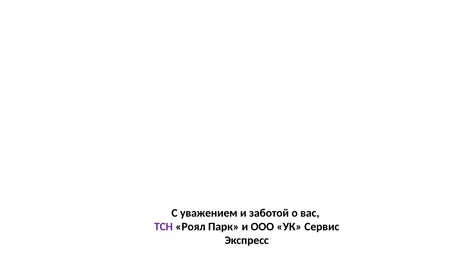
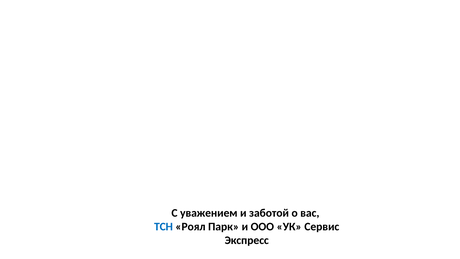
ТСН colour: purple -> blue (163, 226)
